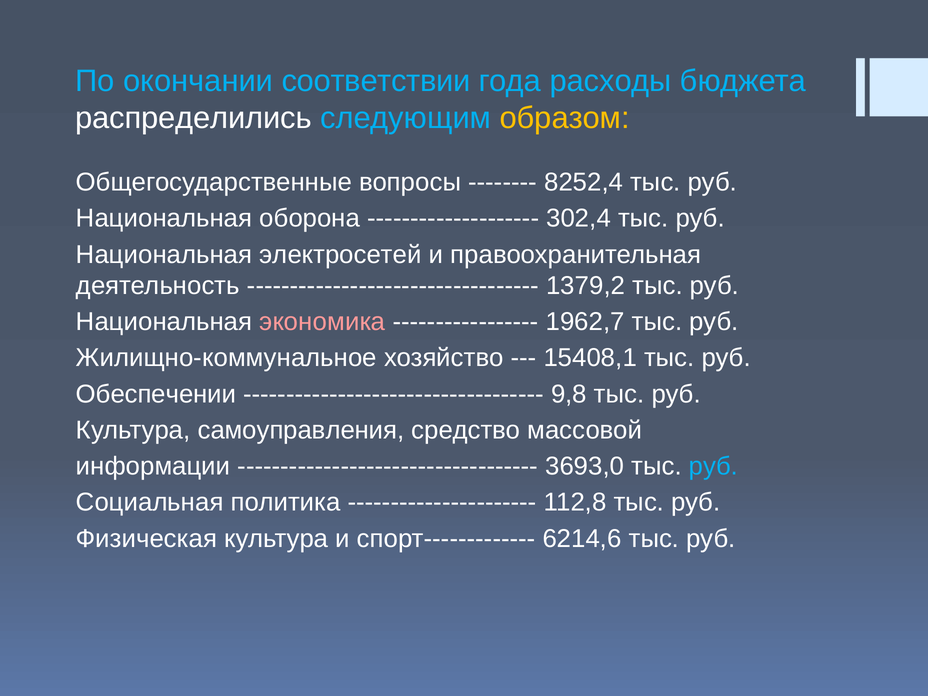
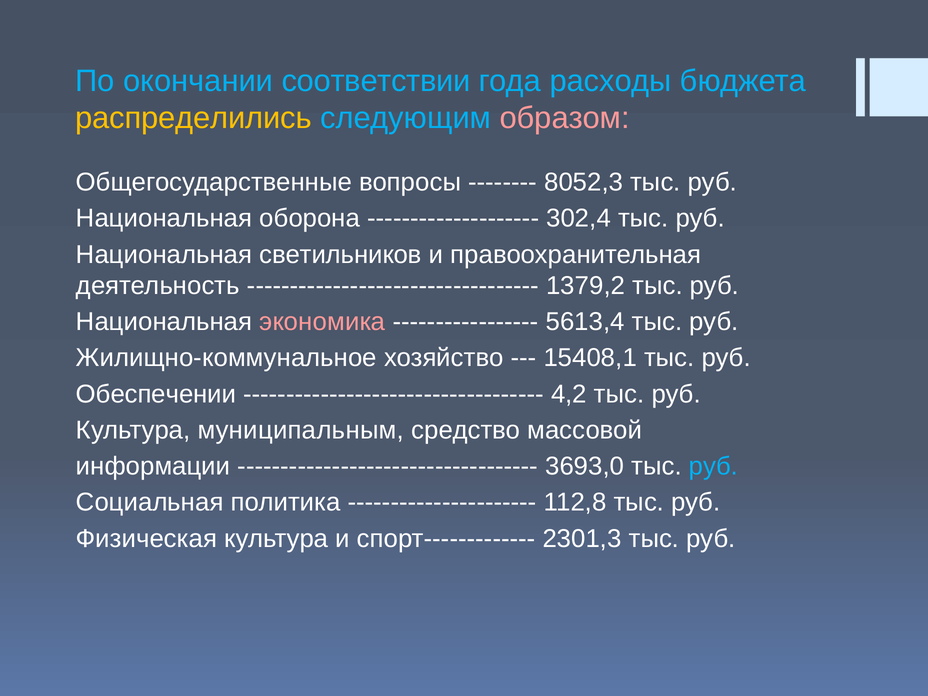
распределились colour: white -> yellow (193, 118)
образом colour: yellow -> pink (565, 118)
8252,4: 8252,4 -> 8052,3 (584, 182)
электросетей: электросетей -> светильников (341, 255)
1962,7: 1962,7 -> 5613,4 (585, 322)
9,8: 9,8 -> 4,2 (569, 394)
самоуправления: самоуправления -> муниципальным (301, 430)
6214,6: 6214,6 -> 2301,3 (582, 539)
